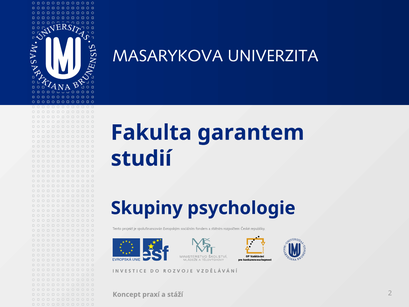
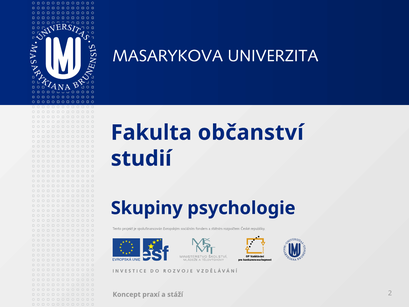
garantem: garantem -> občanství (251, 133)
